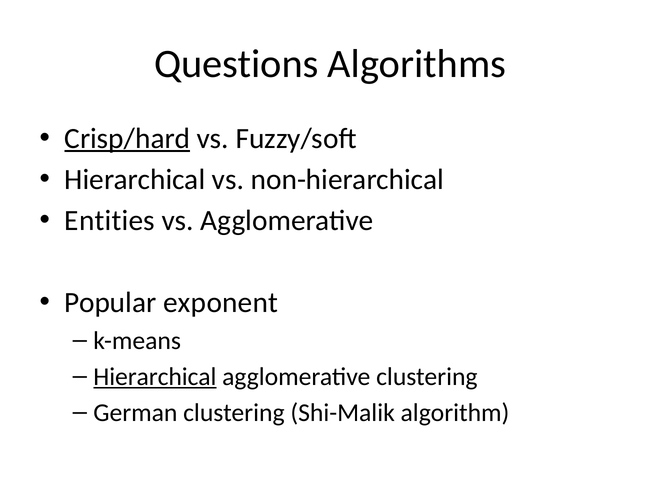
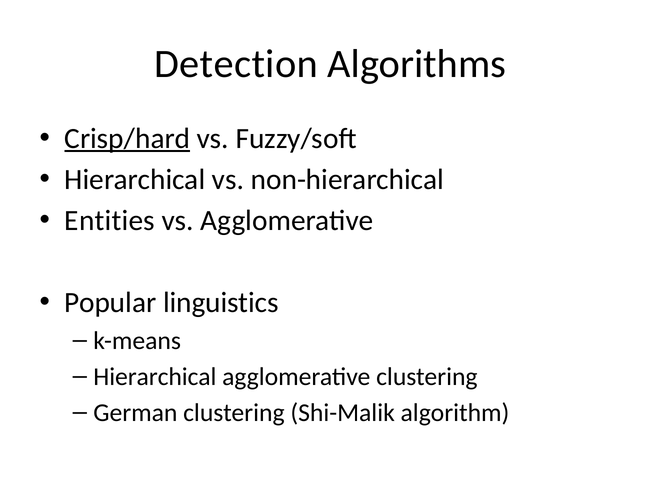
Questions: Questions -> Detection (236, 64)
exponent: exponent -> linguistics (221, 303)
Hierarchical underline: present -> none (155, 377)
